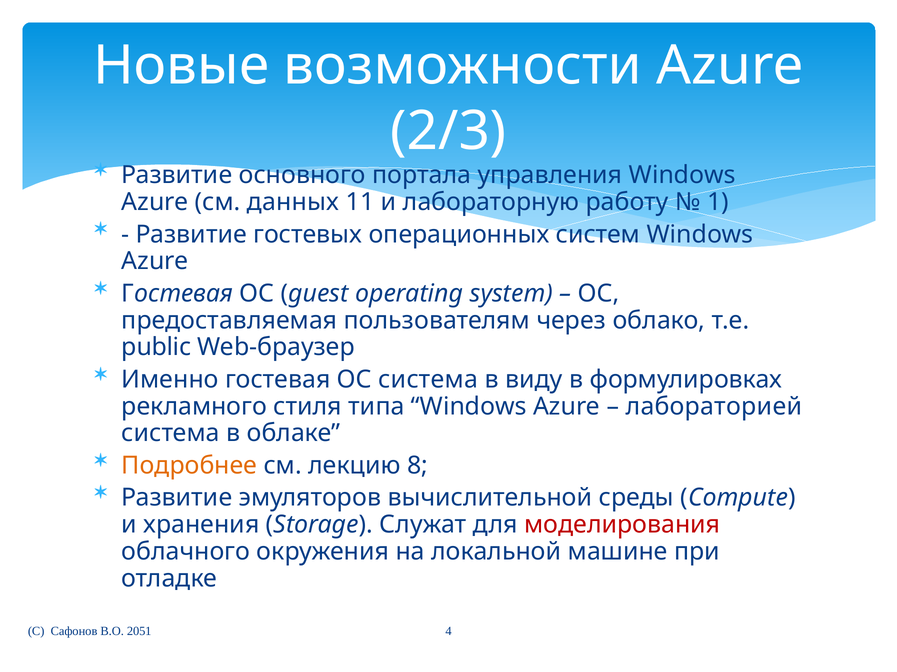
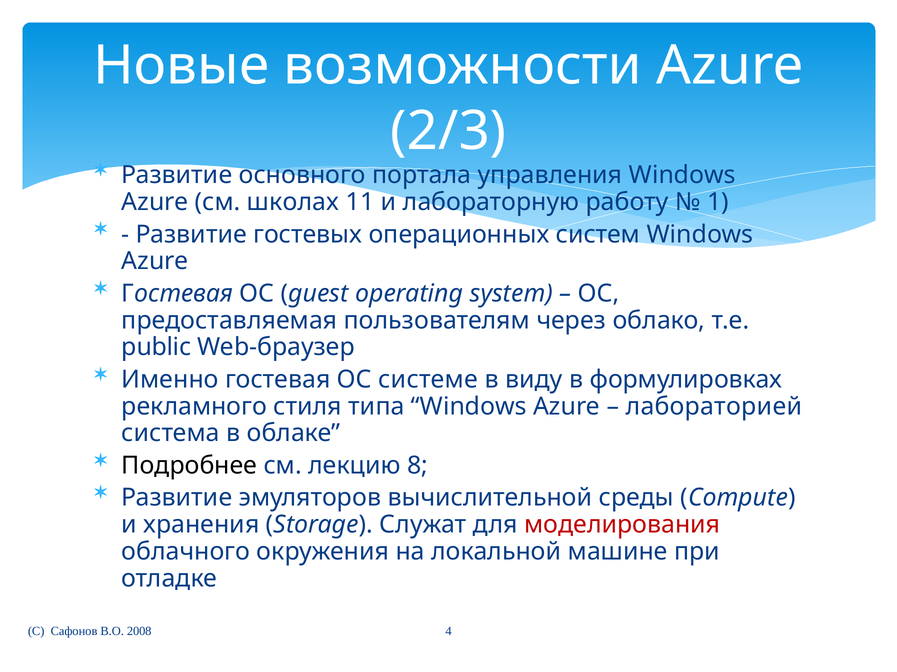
данных: данных -> школах (293, 202)
ОС система: система -> системе (428, 380)
Подробнее colour: orange -> black (189, 466)
2051: 2051 -> 2008 (139, 632)
